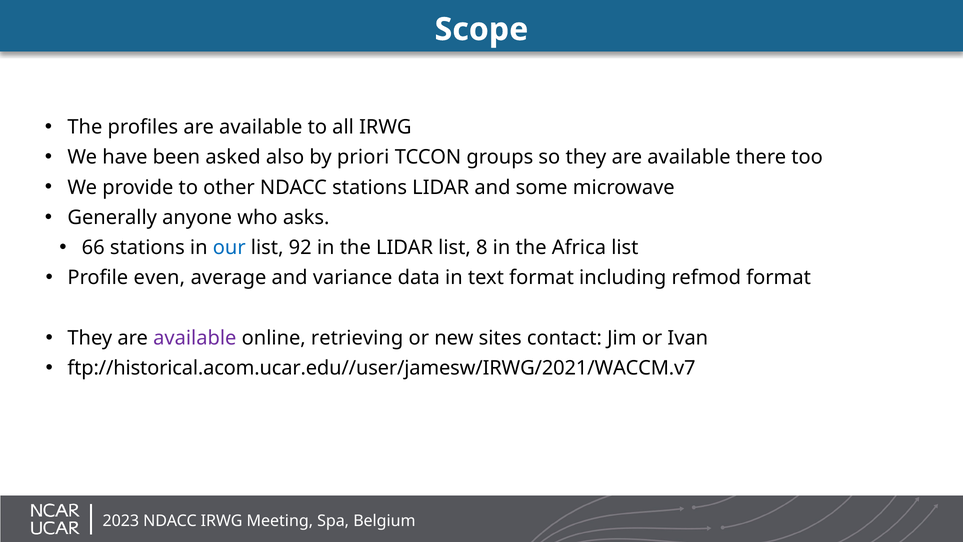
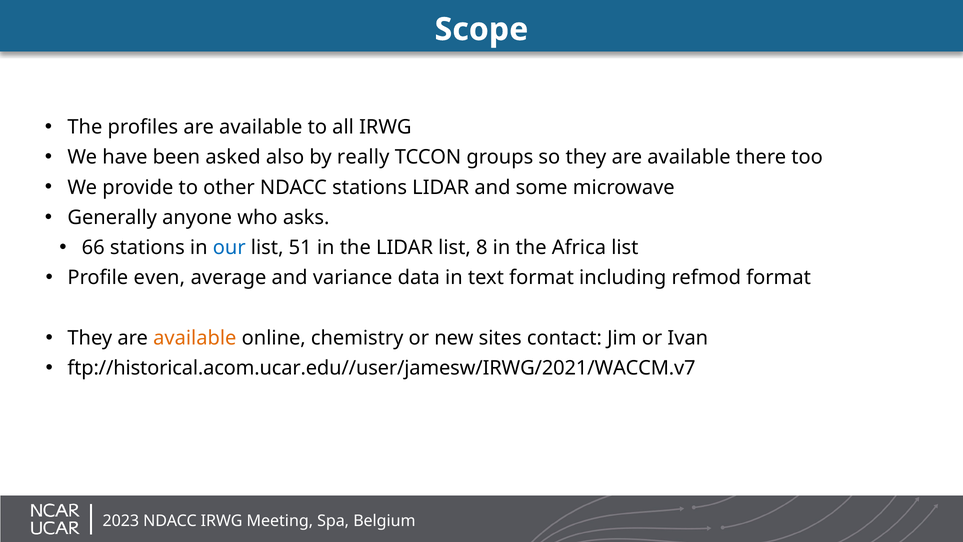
priori: priori -> really (363, 157)
92: 92 -> 51 (300, 248)
available colour: purple -> orange (195, 338)
retrieving: retrieving -> chemistry (357, 338)
